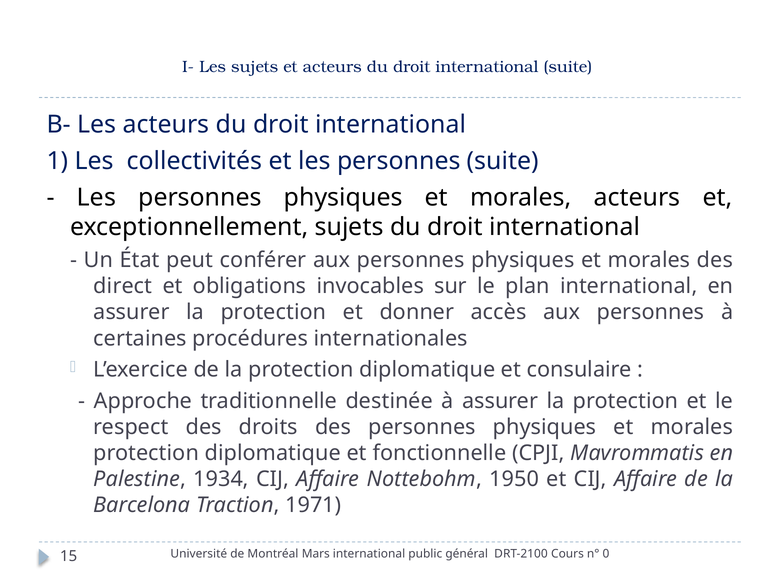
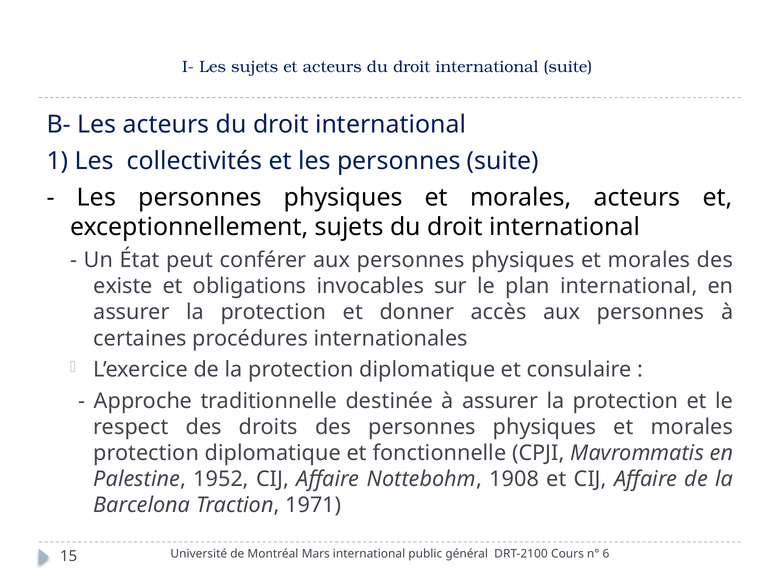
direct: direct -> existe (123, 286)
1934: 1934 -> 1952 (221, 479)
1950: 1950 -> 1908 (514, 479)
0: 0 -> 6 (606, 554)
